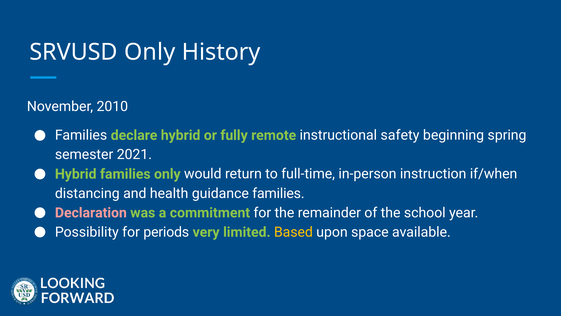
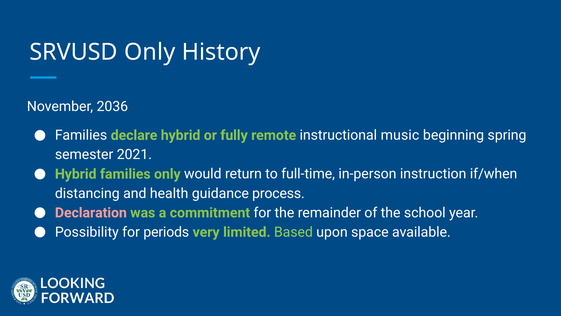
2010: 2010 -> 2036 (112, 106)
safety: safety -> music (400, 135)
guidance families: families -> process (278, 193)
Based colour: yellow -> light green (293, 232)
